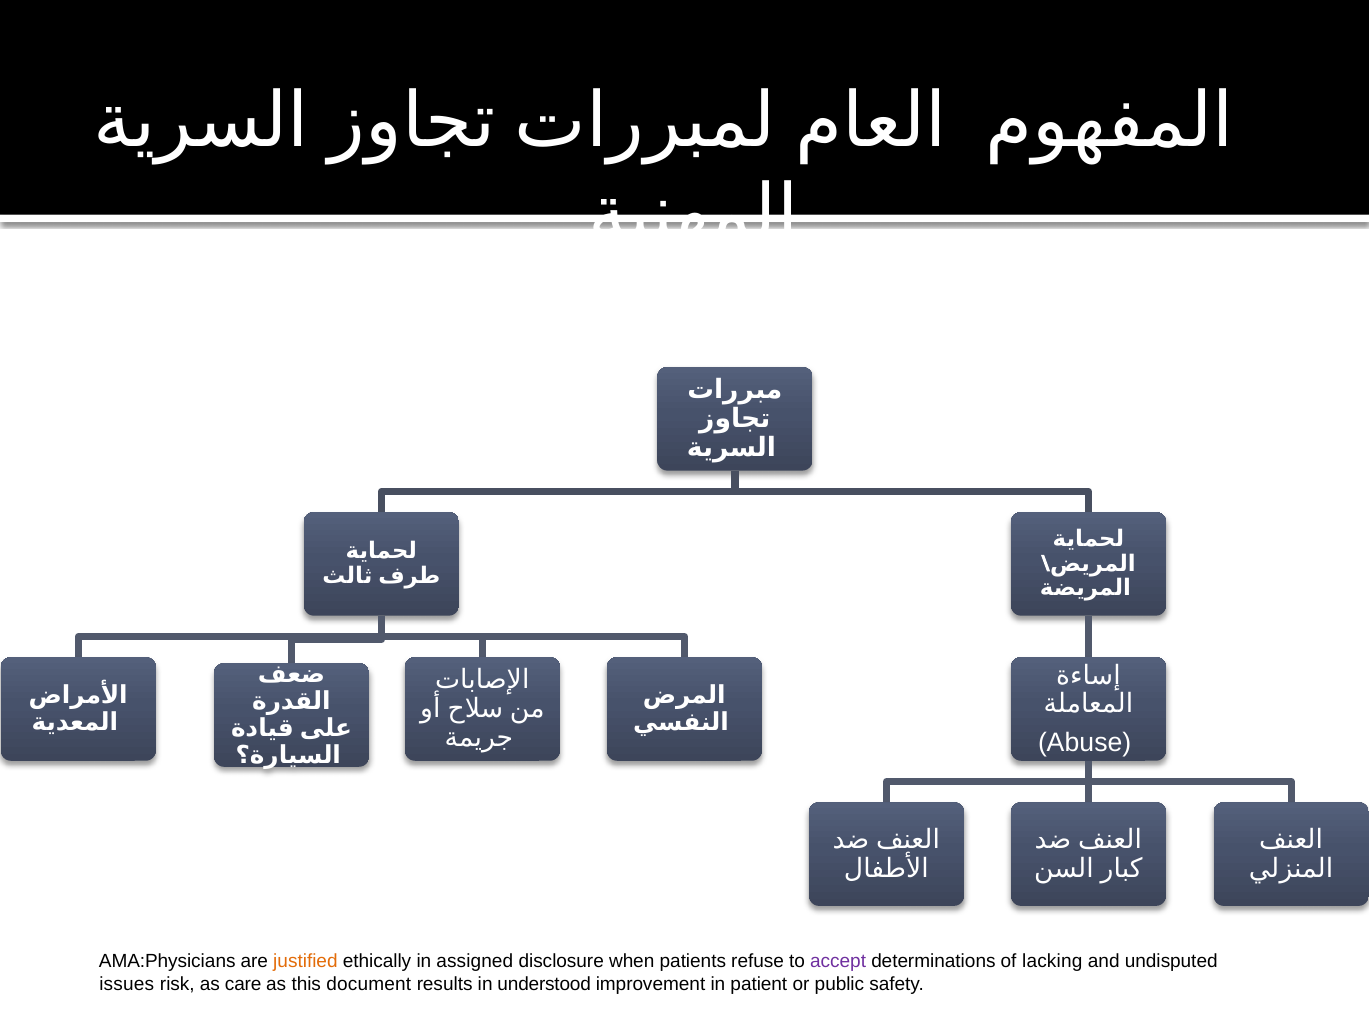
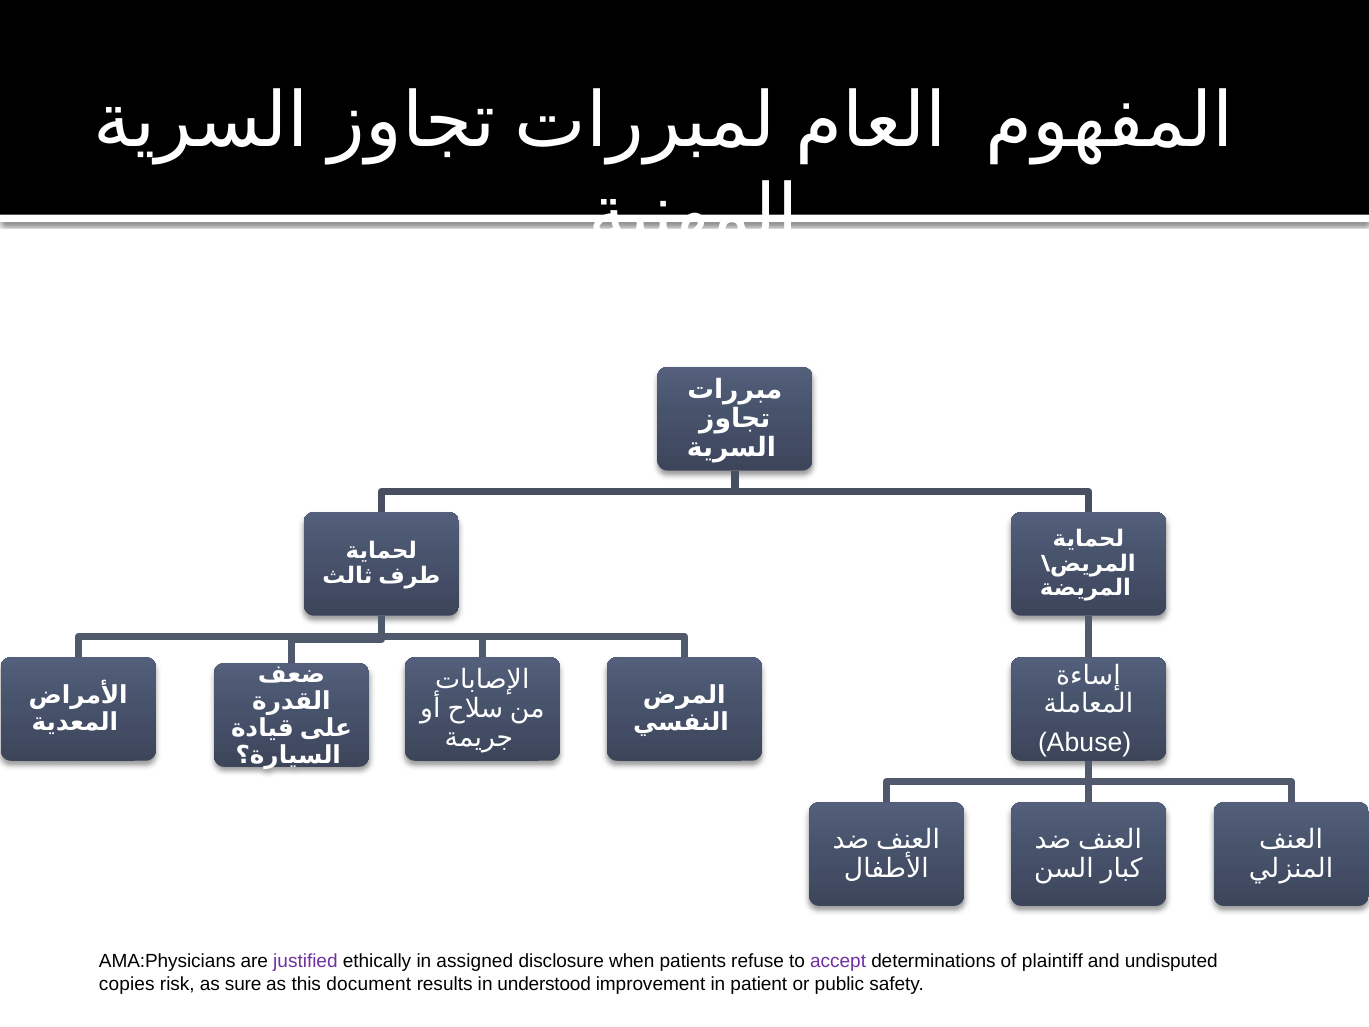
justified colour: orange -> purple (305, 961)
lacking: lacking -> plaintiff (1052, 961)
issues: issues -> copies (127, 983)
care: care -> sure (243, 983)
